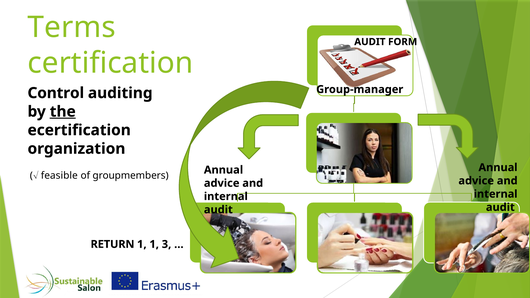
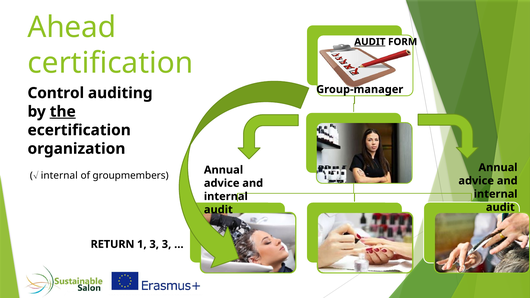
Terms: Terms -> Ahead (72, 27)
AUDIT underline: none -> present (370, 42)
feasible: feasible -> internal (59, 176)
1 1: 1 -> 3 (154, 244)
